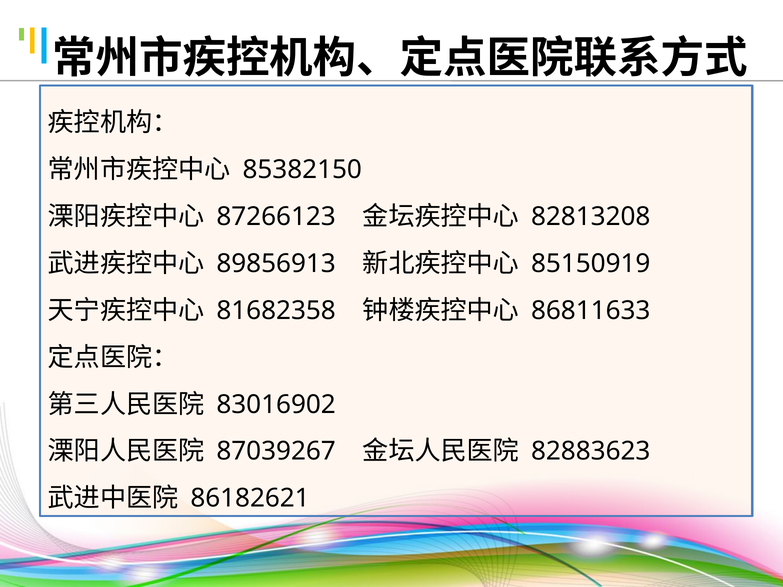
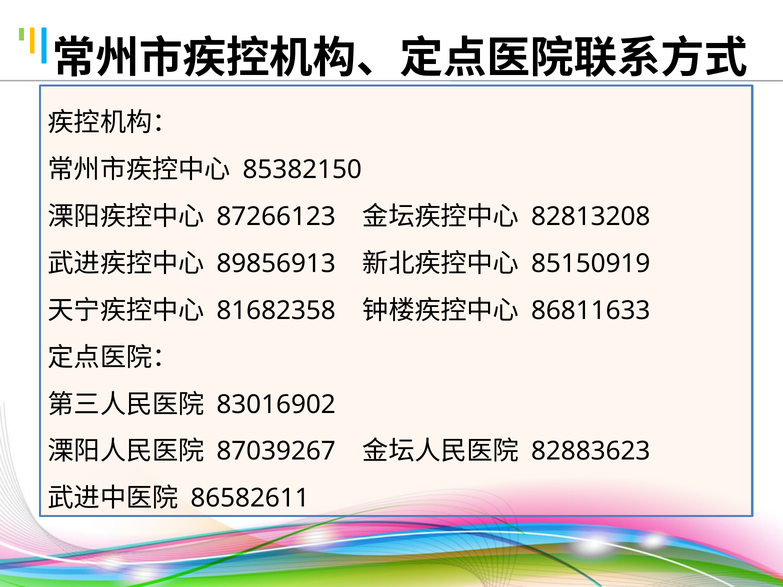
86182621: 86182621 -> 86582611 (250, 499)
